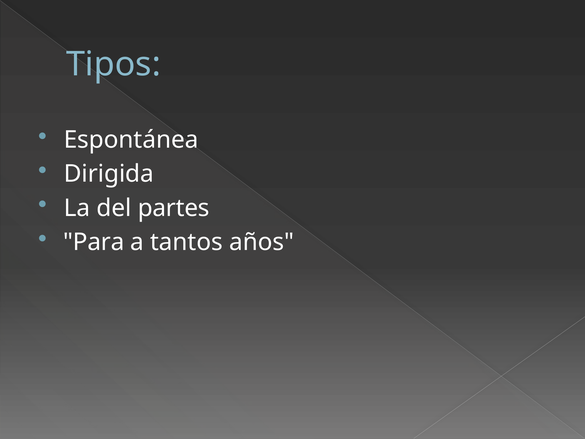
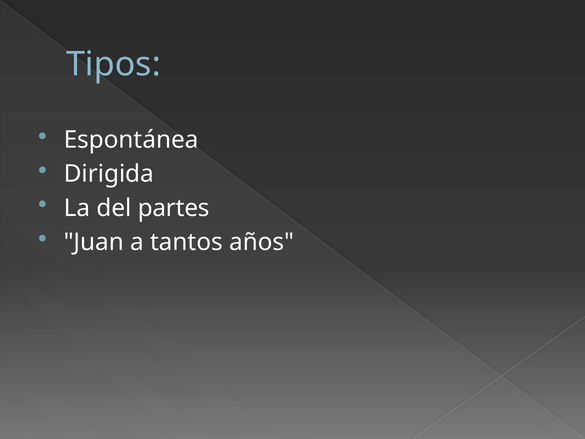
Para: Para -> Juan (94, 242)
